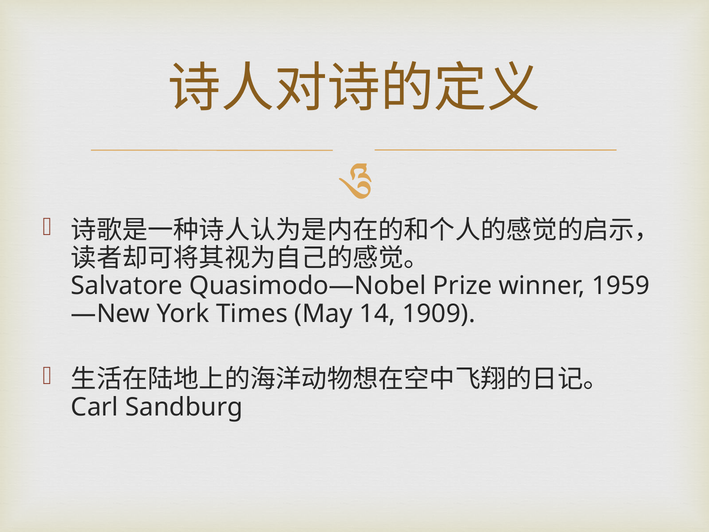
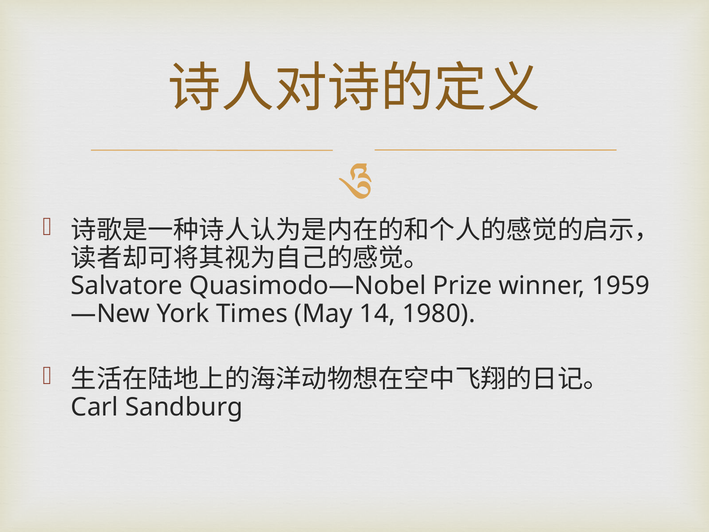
1909: 1909 -> 1980 (439, 314)
